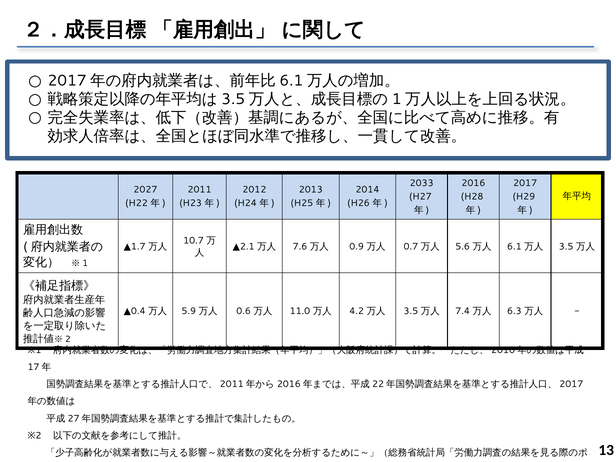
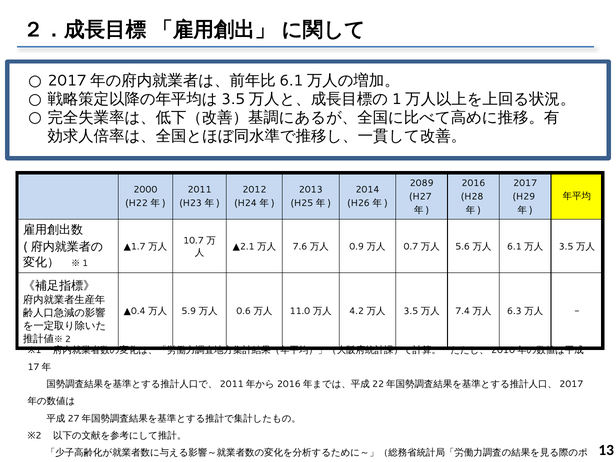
2033: 2033 -> 2089 (422, 183)
2027: 2027 -> 2000 (145, 190)
